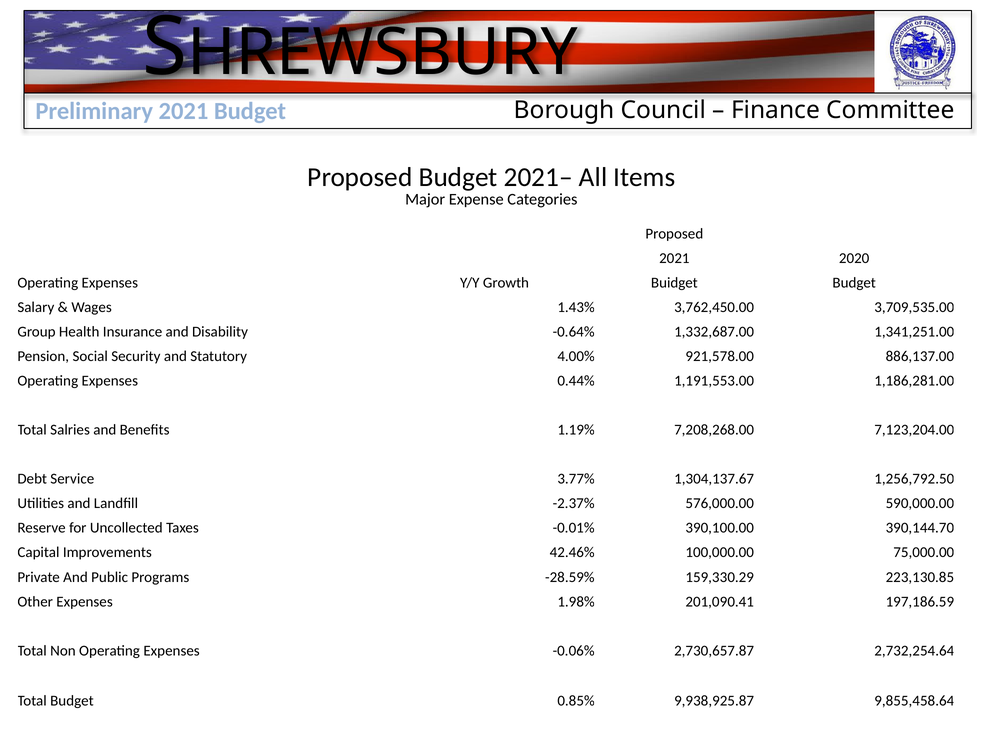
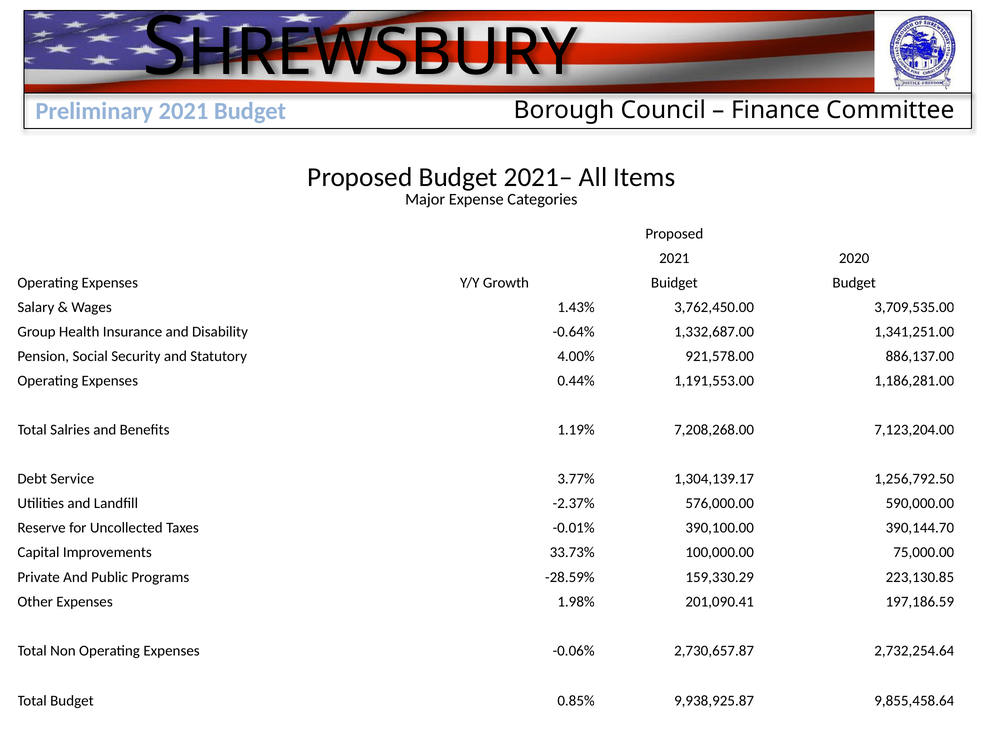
1,304,137.67: 1,304,137.67 -> 1,304,139.17 (714, 479)
42.46%: 42.46% -> 33.73% (572, 553)
